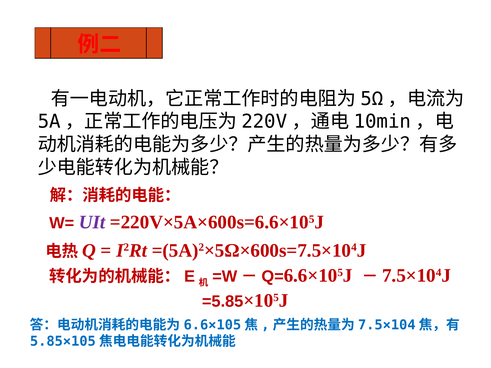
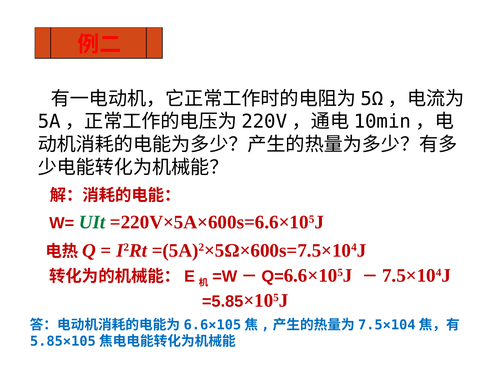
UIt colour: purple -> green (92, 222)
